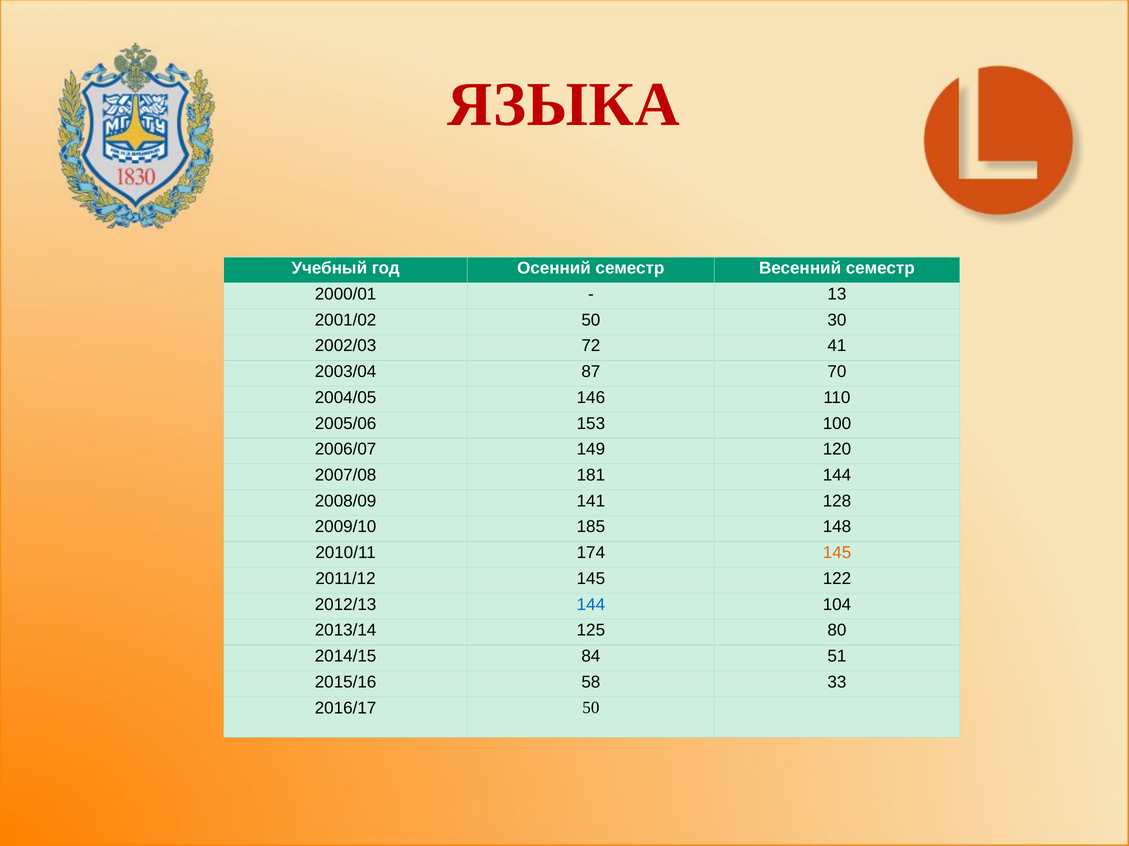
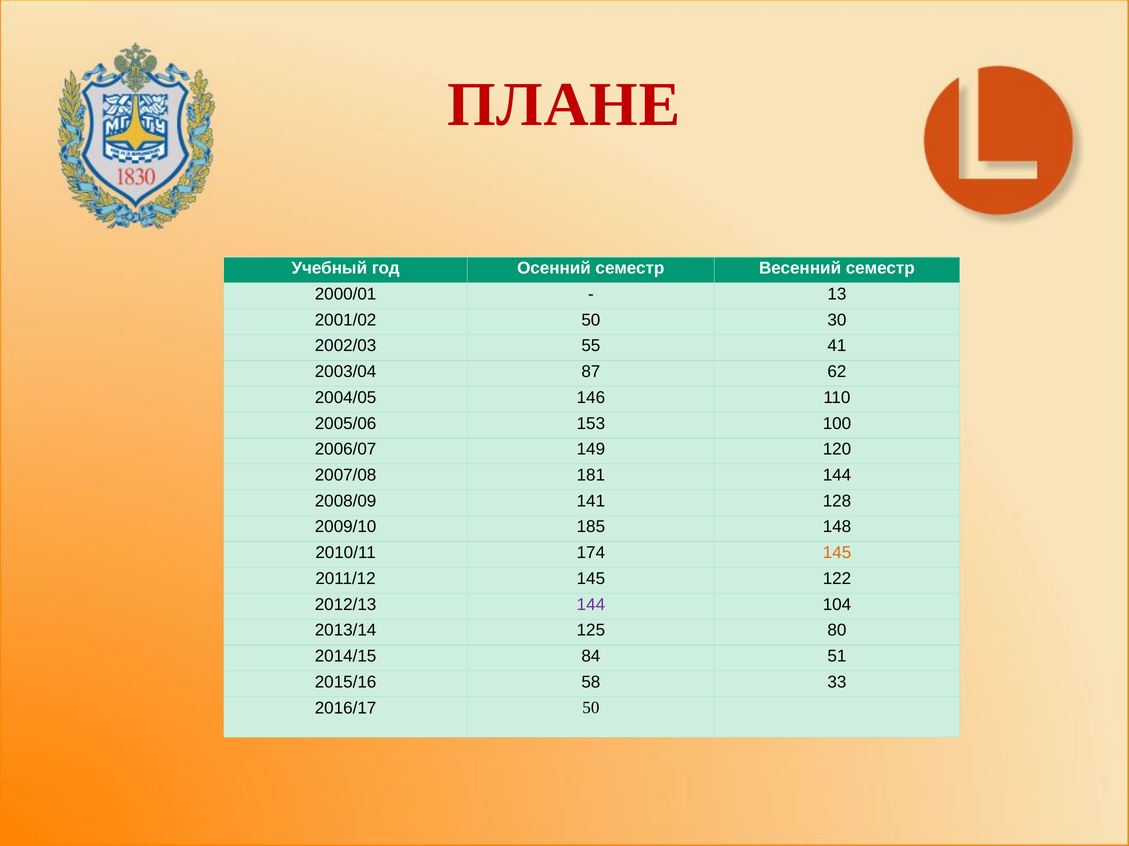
ЯЗЫКА: ЯЗЫКА -> ПЛАНЕ (564, 105)
72: 72 -> 55 (591, 346)
70: 70 -> 62 (837, 372)
144 colour: blue -> purple (591, 605)
